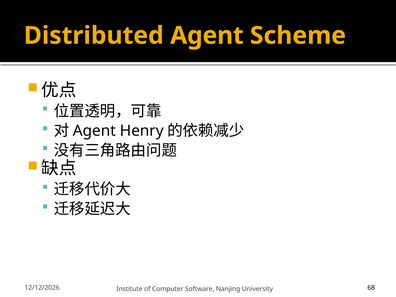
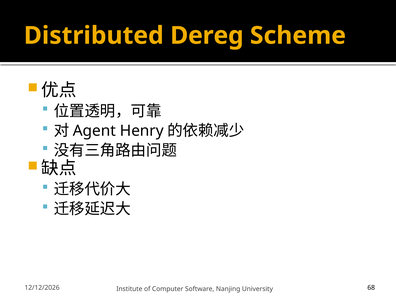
Distributed Agent: Agent -> Dereg (207, 36)
